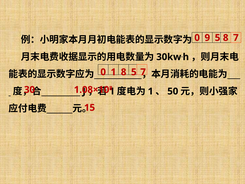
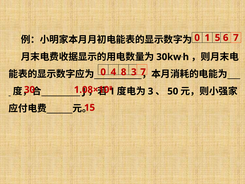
0 9: 9 -> 1 (207, 38)
5 8: 8 -> 6 (226, 38)
0 1: 1 -> 4 (113, 72)
8 5: 5 -> 3 (134, 72)
1: 1 -> 3 (151, 91)
